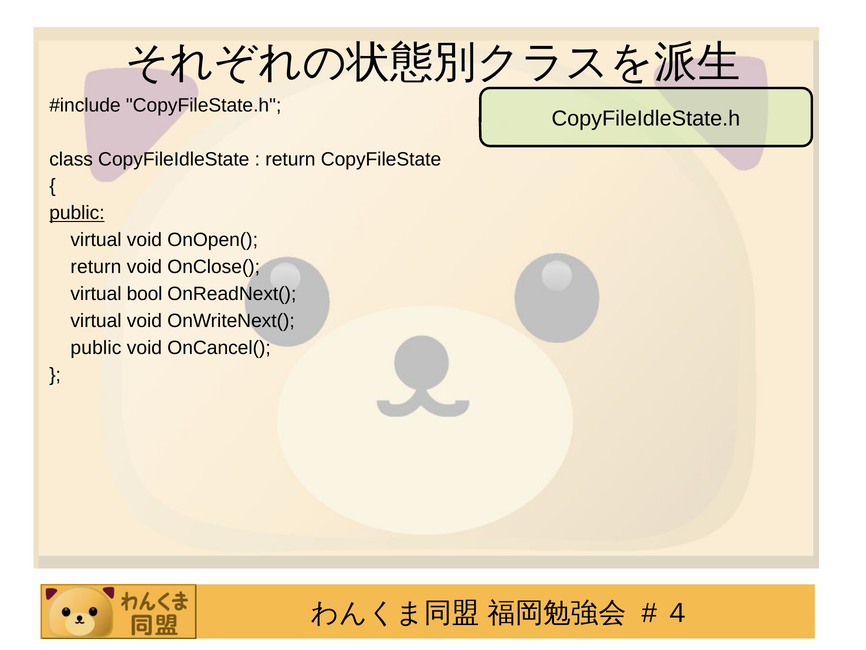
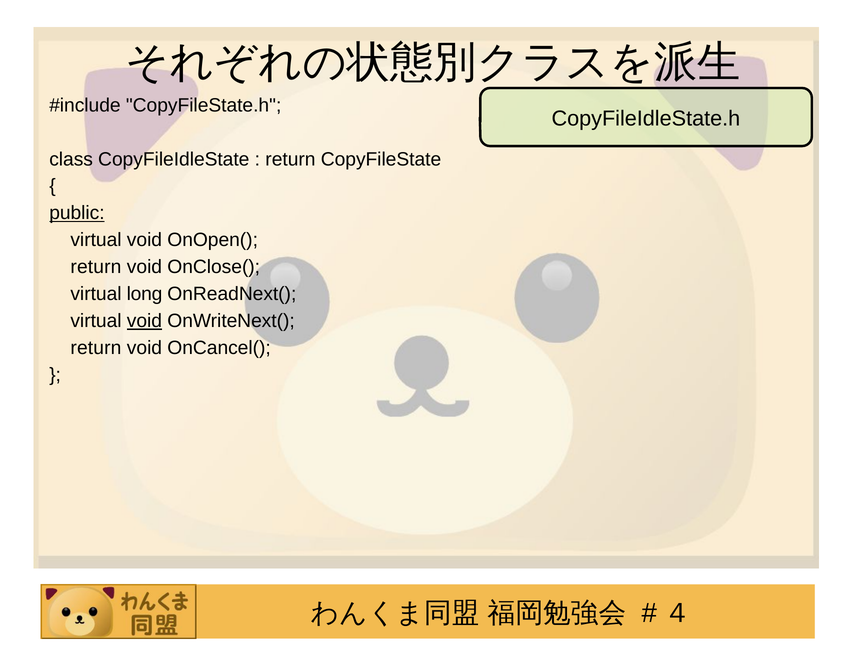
bool: bool -> long (145, 294)
void underline: none -> present (144, 321)
public: public -> return (96, 348)
